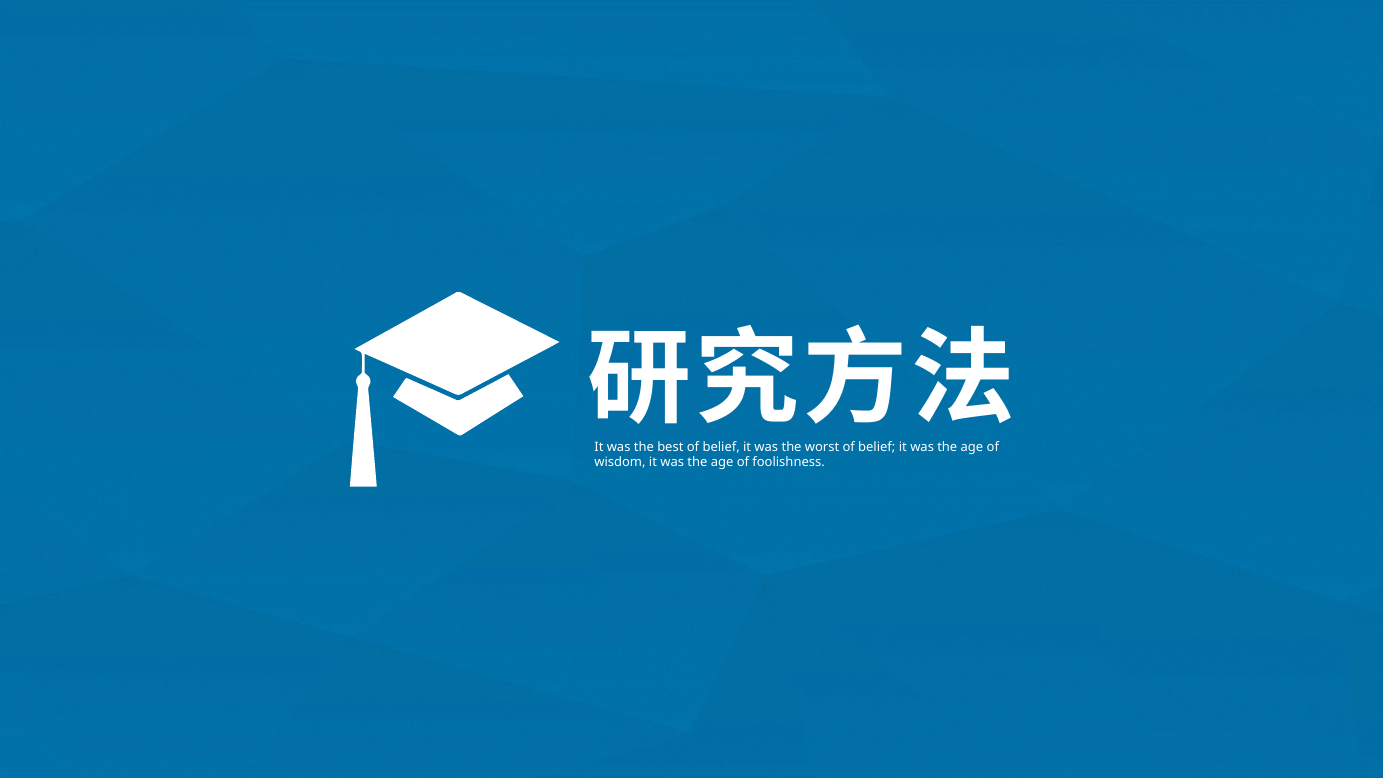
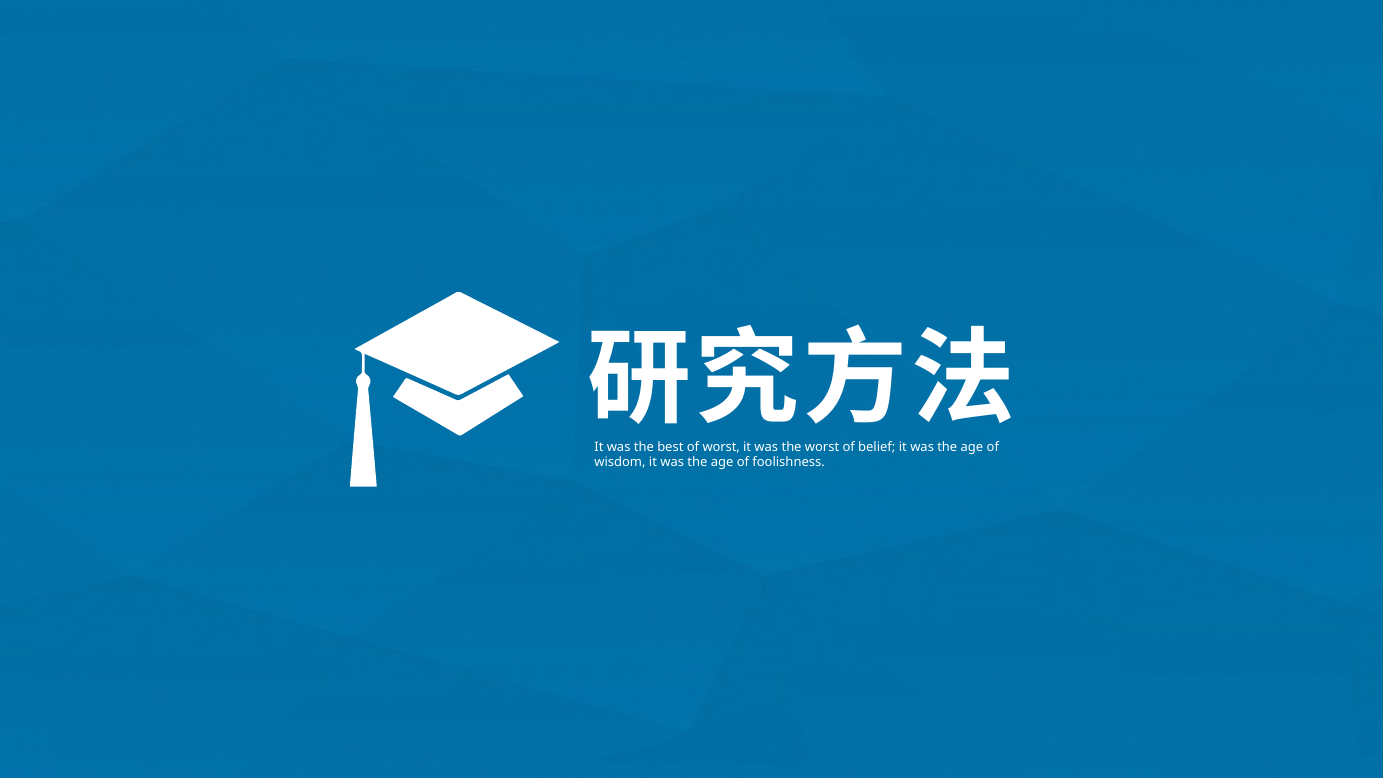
best of belief: belief -> worst (721, 447)
